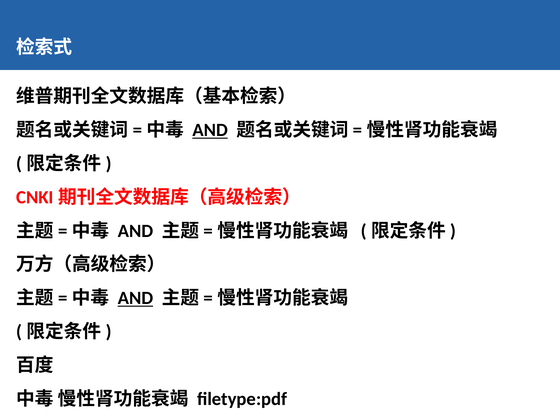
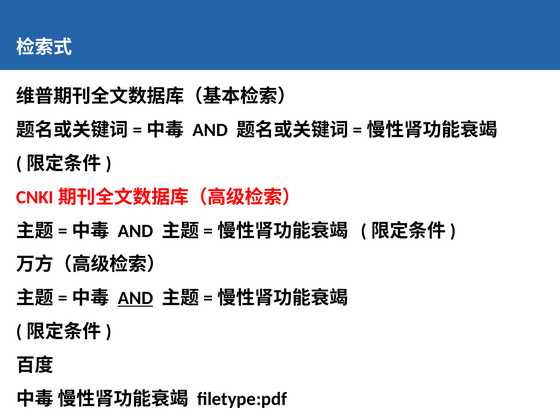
AND underline: present -> none (210, 130)
